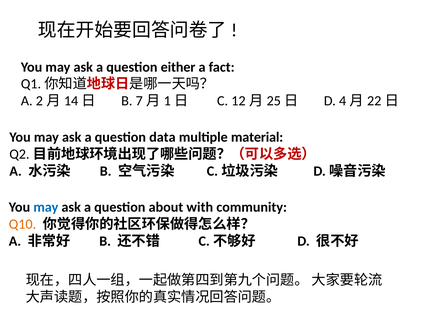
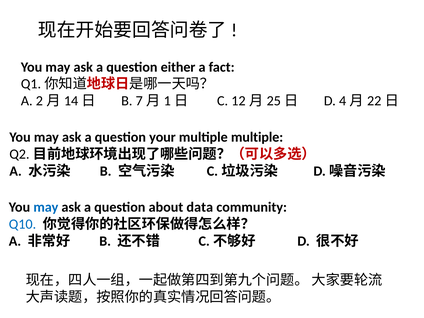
data: data -> your (162, 137)
multiple material: material -> multiple (257, 137)
with: with -> data (200, 207)
Q10 colour: orange -> blue (23, 224)
